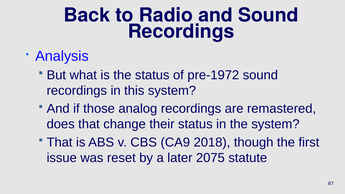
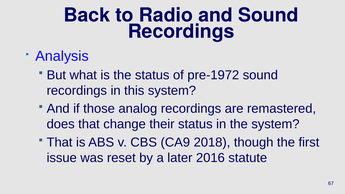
2075: 2075 -> 2016 (210, 158)
